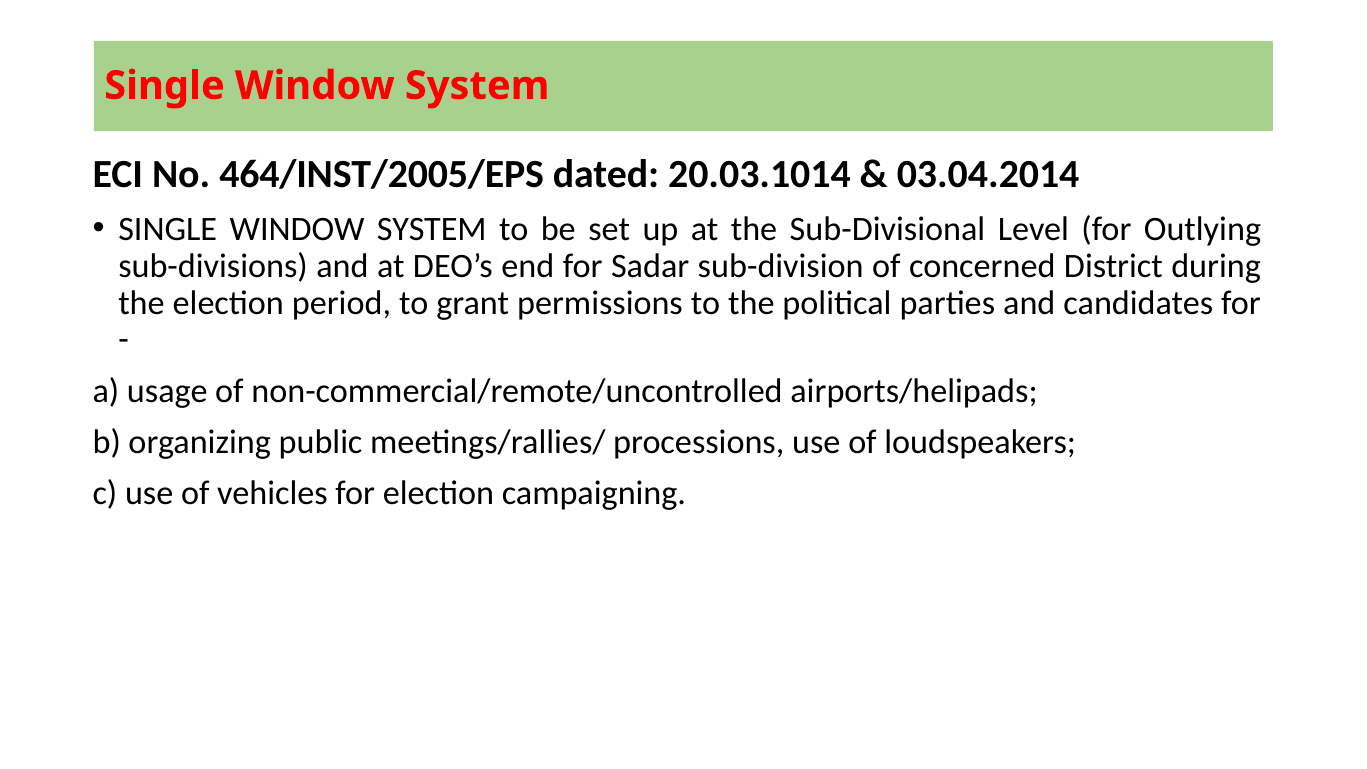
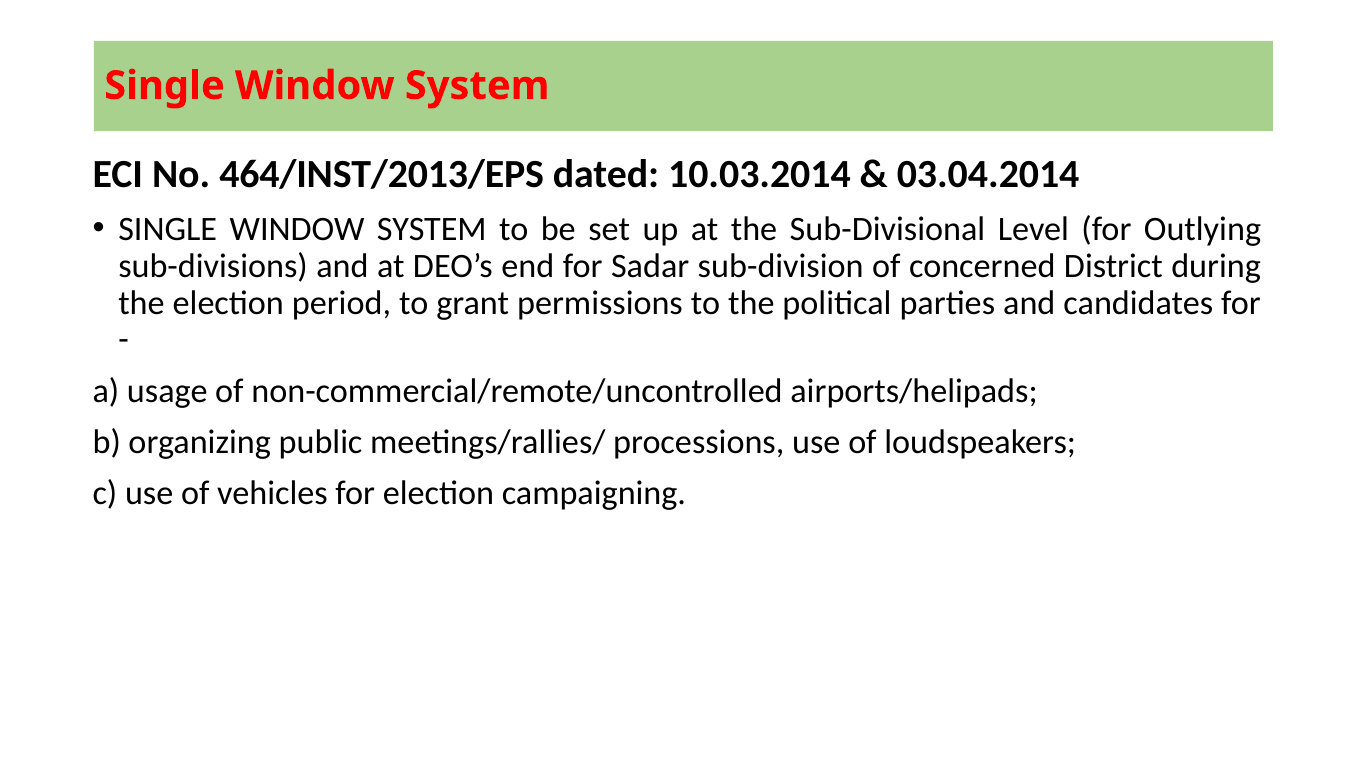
464/INST/2005/EPS: 464/INST/2005/EPS -> 464/INST/2013/EPS (382, 175)
20.03.1014: 20.03.1014 -> 10.03.2014 (759, 175)
